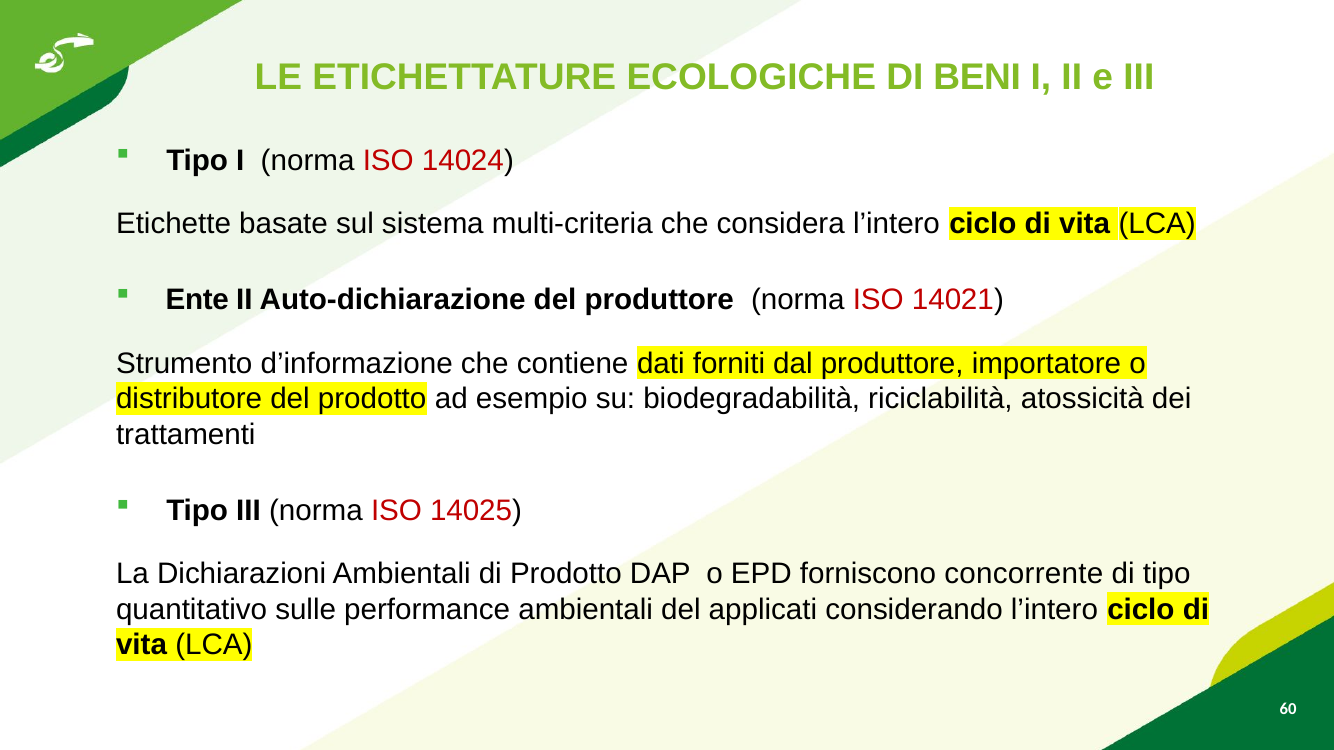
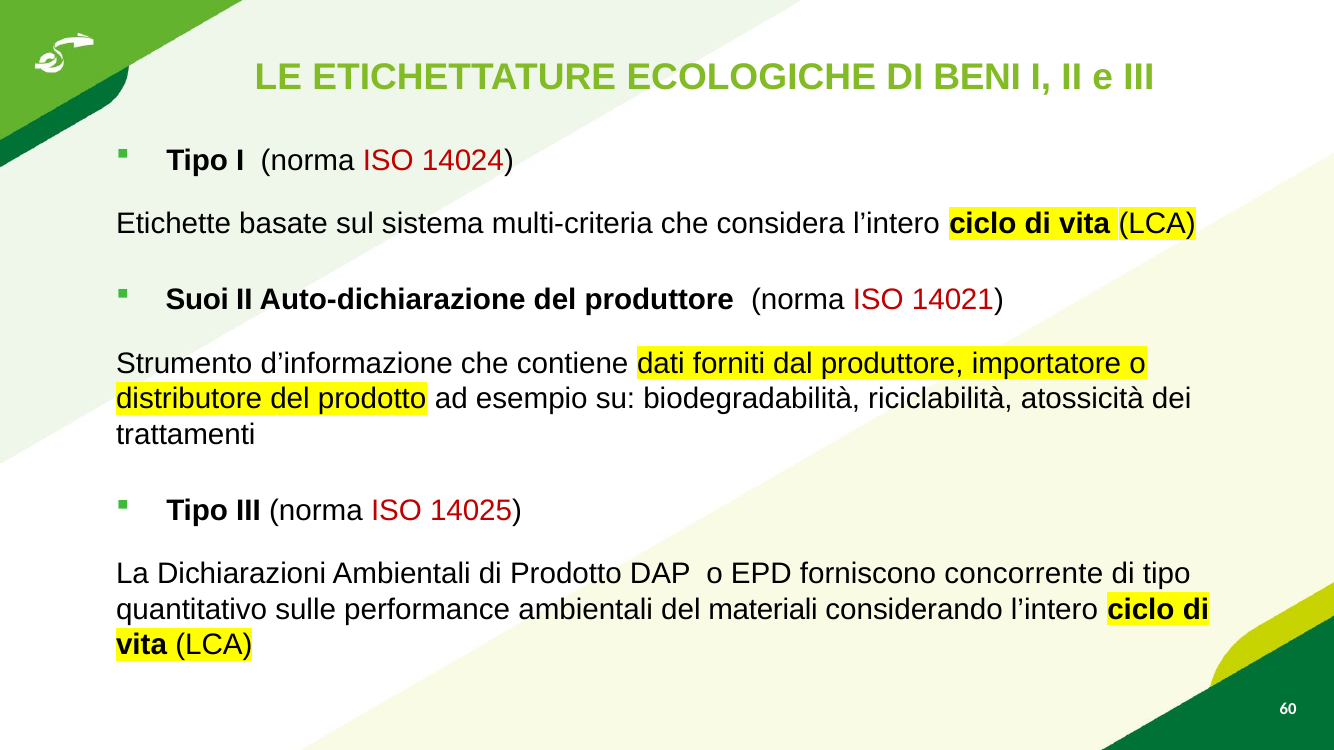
Ente: Ente -> Suoi (197, 300)
applicati: applicati -> materiali (763, 610)
